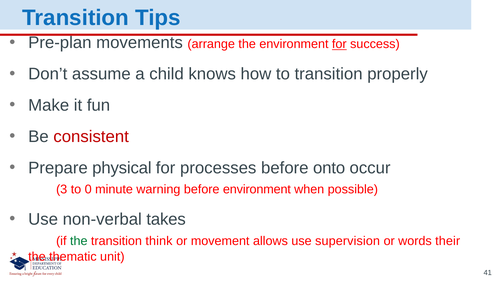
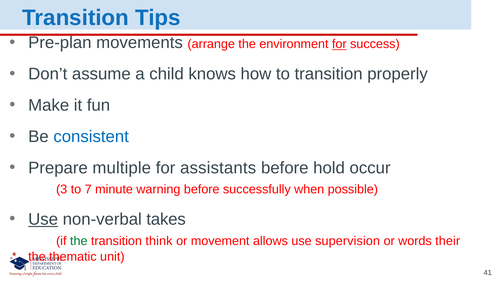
consistent colour: red -> blue (91, 137)
physical: physical -> multiple (122, 168)
processes: processes -> assistants (218, 168)
onto: onto -> hold (329, 168)
0: 0 -> 7 (88, 189)
before environment: environment -> successfully (257, 189)
Use underline: none -> present (43, 219)
